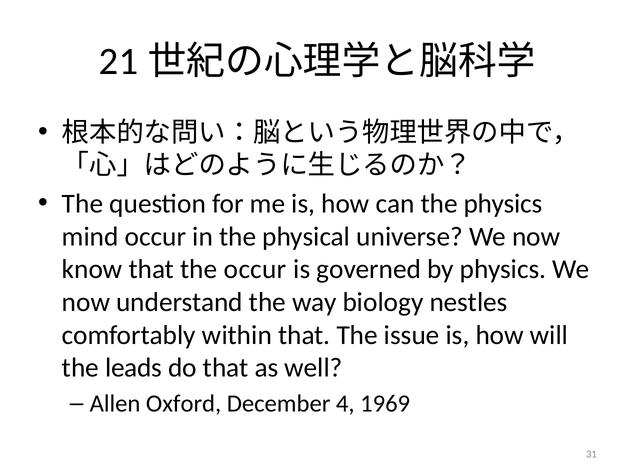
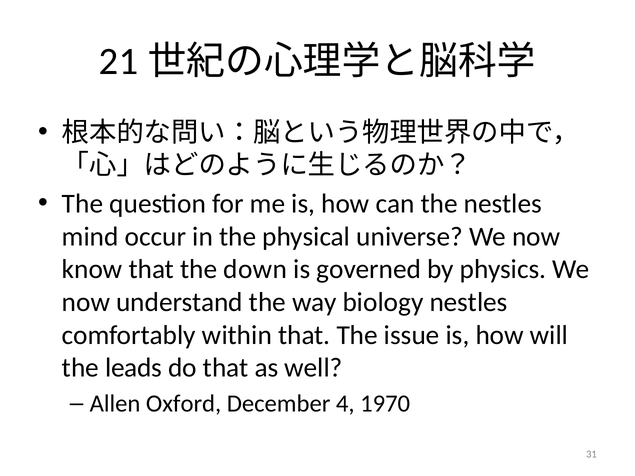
the physics: physics -> nestles (503, 204)
the occur: occur -> down (255, 270)
1969: 1969 -> 1970 (385, 404)
